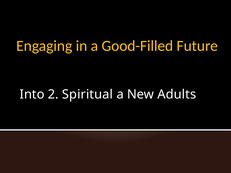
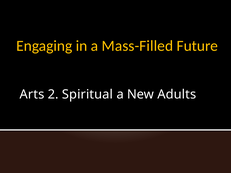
Good-Filled: Good-Filled -> Mass-Filled (137, 46)
Into: Into -> Arts (32, 95)
